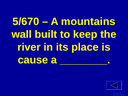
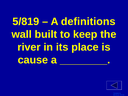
5/670: 5/670 -> 5/819 (26, 22)
mountains: mountains -> definitions (88, 22)
